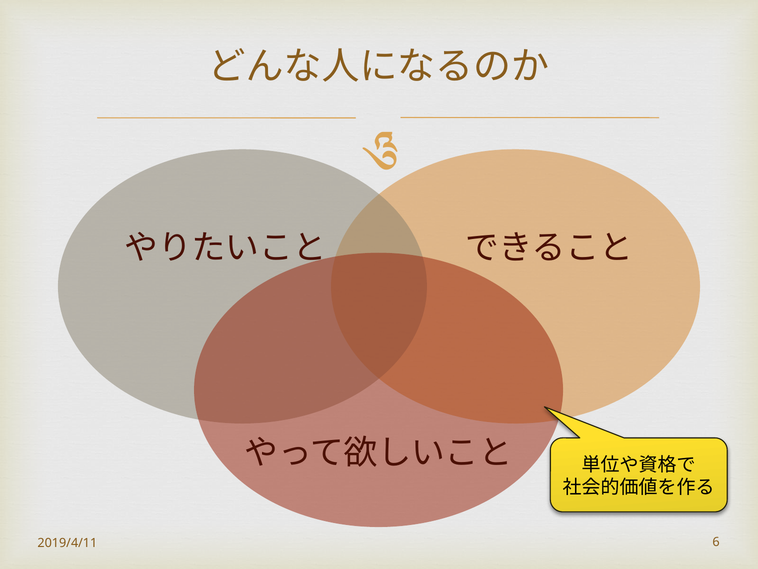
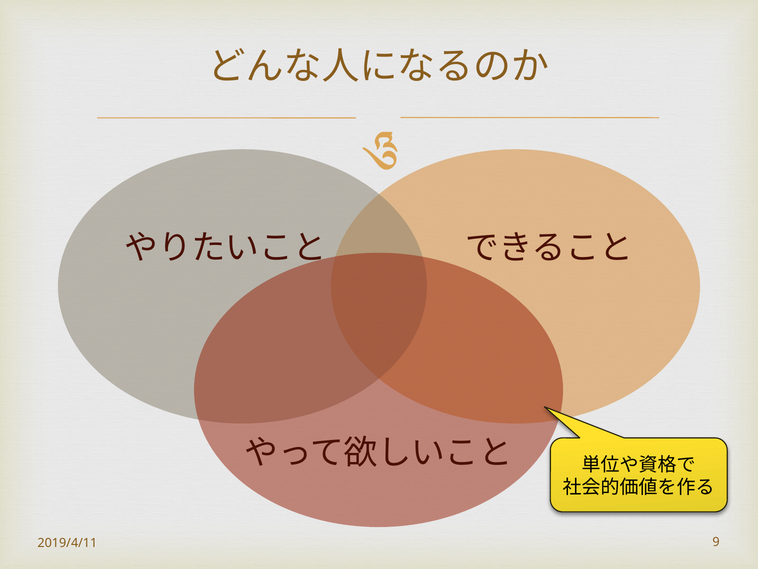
6: 6 -> 9 (716, 542)
